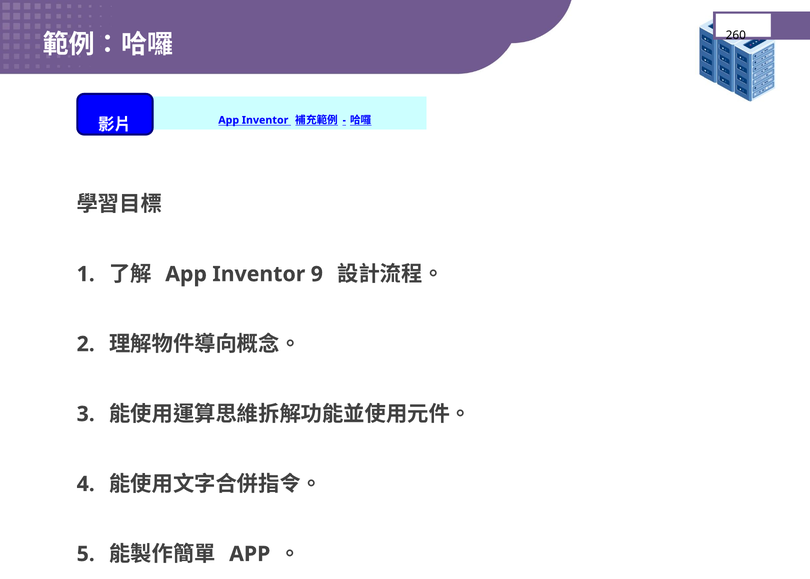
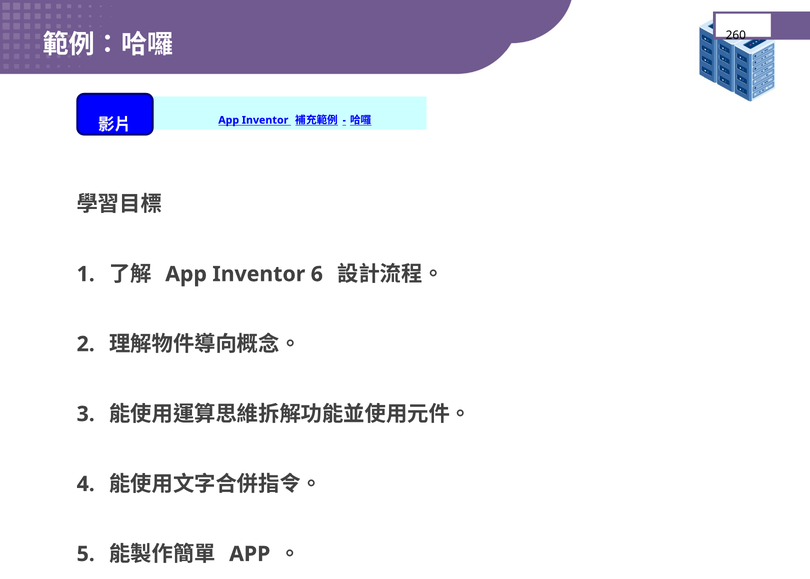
9: 9 -> 6 (317, 274)
